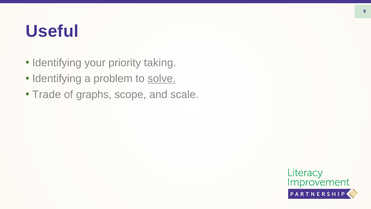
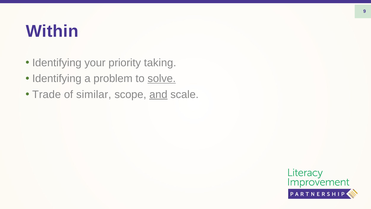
Useful: Useful -> Within (52, 31)
graphs: graphs -> similar (94, 94)
and underline: none -> present (158, 94)
